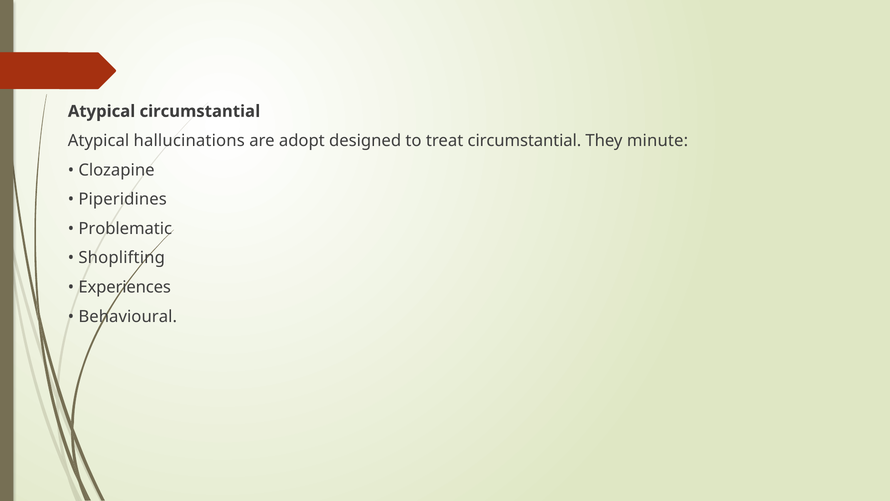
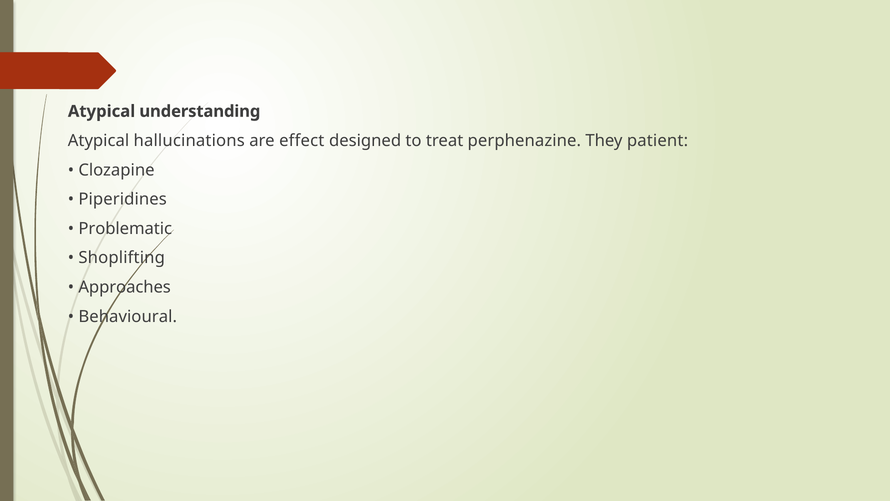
Atypical circumstantial: circumstantial -> understanding (200, 111)
adopt: adopt -> effect (302, 141)
treat circumstantial: circumstantial -> perphenazine (524, 141)
minute: minute -> patient (657, 141)
Experiences: Experiences -> Approaches (125, 287)
